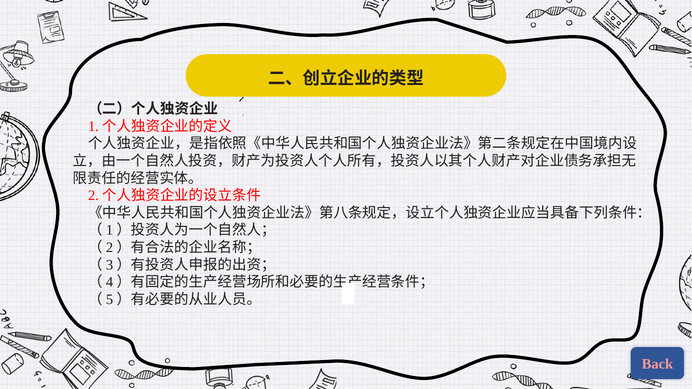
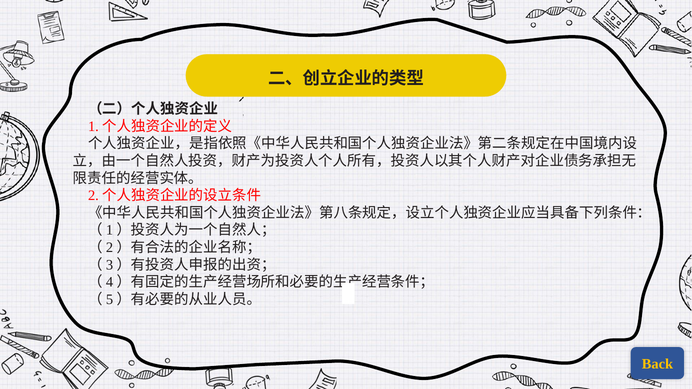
Back colour: pink -> yellow (657, 364)
